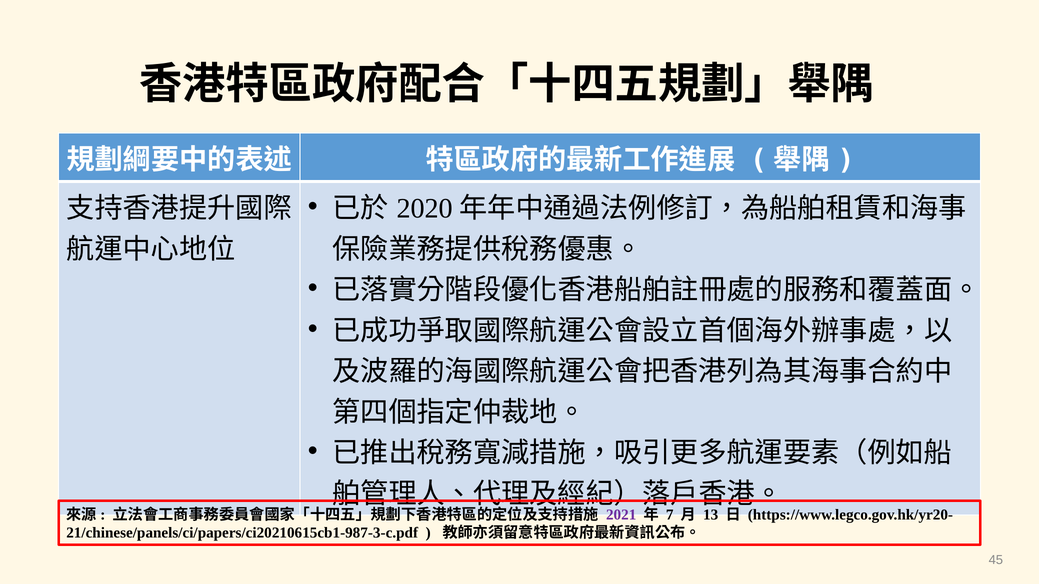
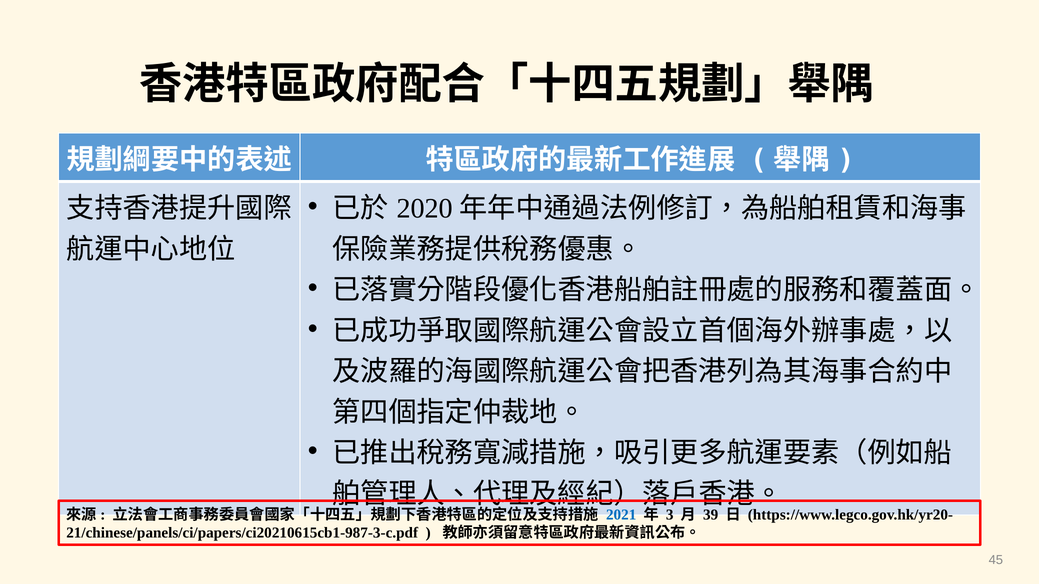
2021 colour: purple -> blue (621, 515)
7: 7 -> 3 (670, 515)
13: 13 -> 39 (711, 515)
